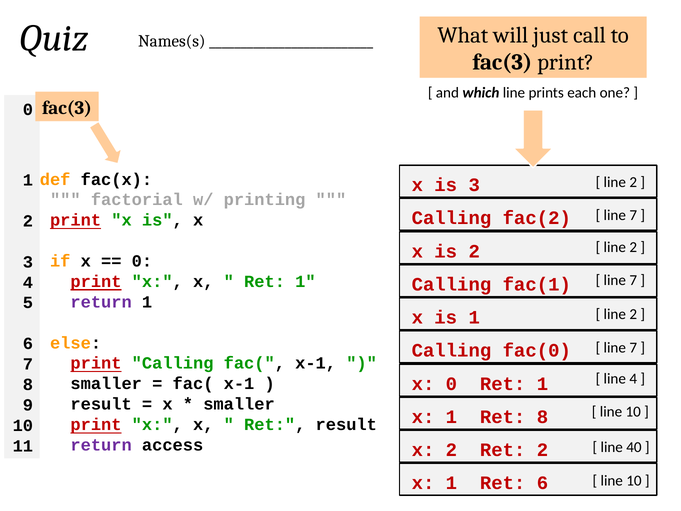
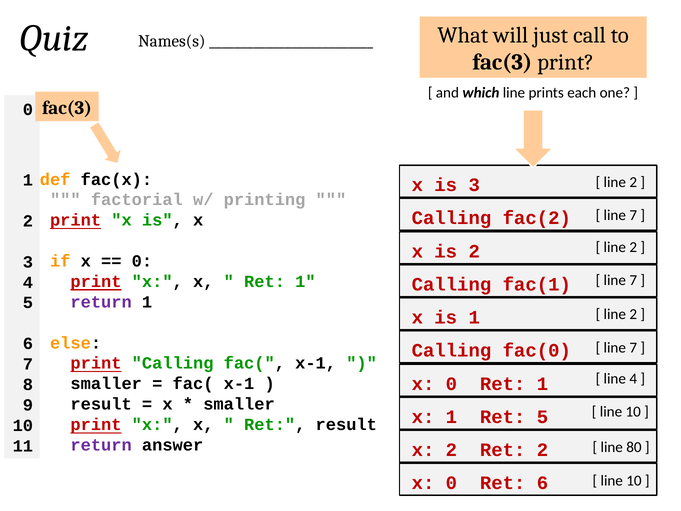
Ret 8: 8 -> 5 (542, 417)
access: access -> answer (173, 445)
40: 40 -> 80 (634, 447)
1: 1 -> 0 (451, 483)
